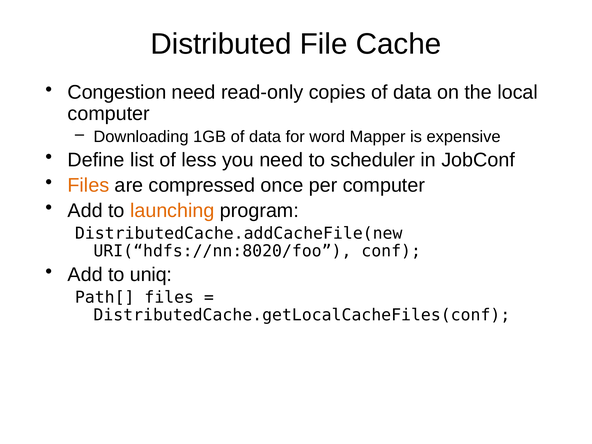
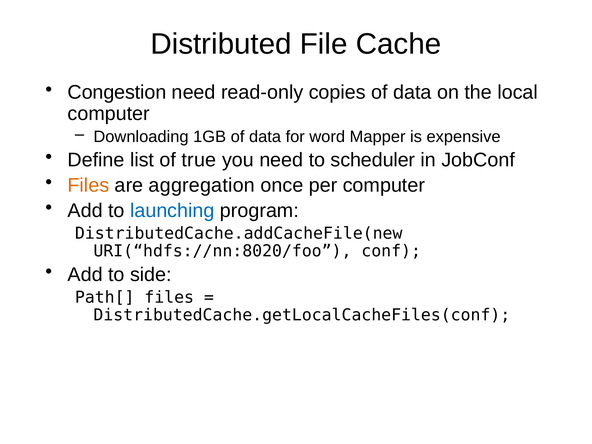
less: less -> true (199, 160)
compressed: compressed -> aggregation (202, 185)
launching colour: orange -> blue (172, 211)
uniq: uniq -> side (151, 275)
